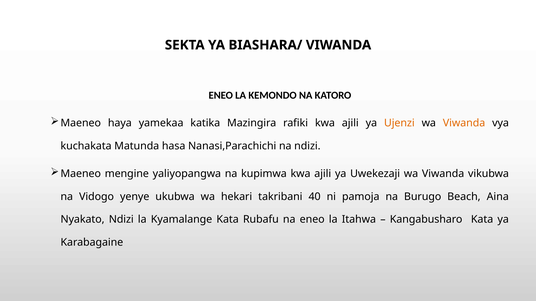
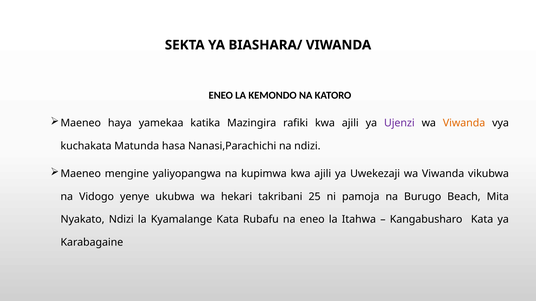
Ujenzi colour: orange -> purple (399, 123)
40: 40 -> 25 (315, 197)
Aina: Aina -> Mita (498, 197)
